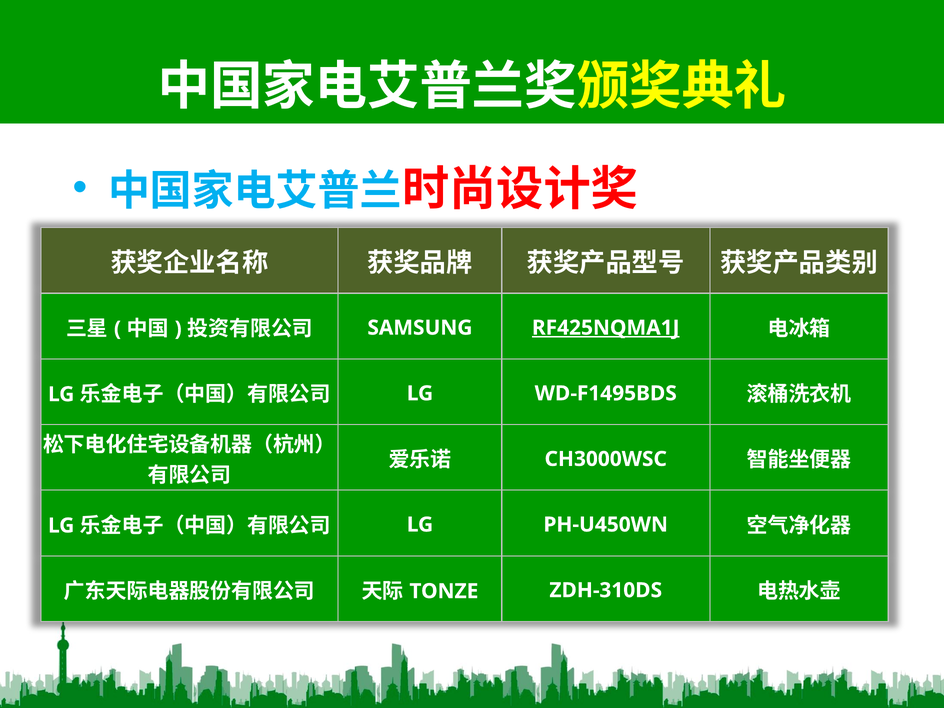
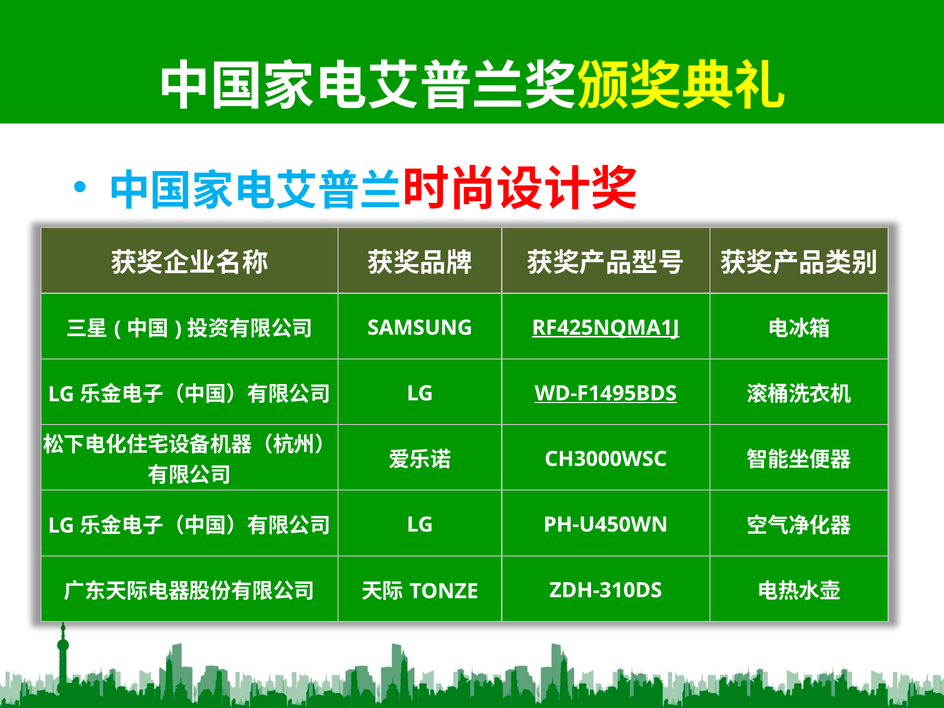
WD-F1495BDS underline: none -> present (606, 393)
